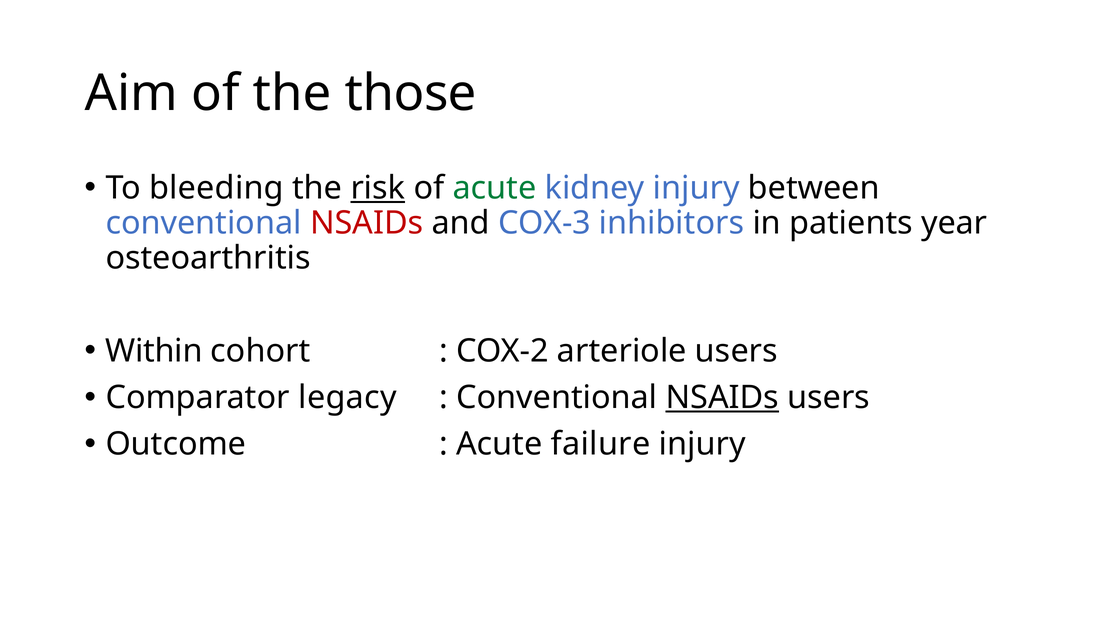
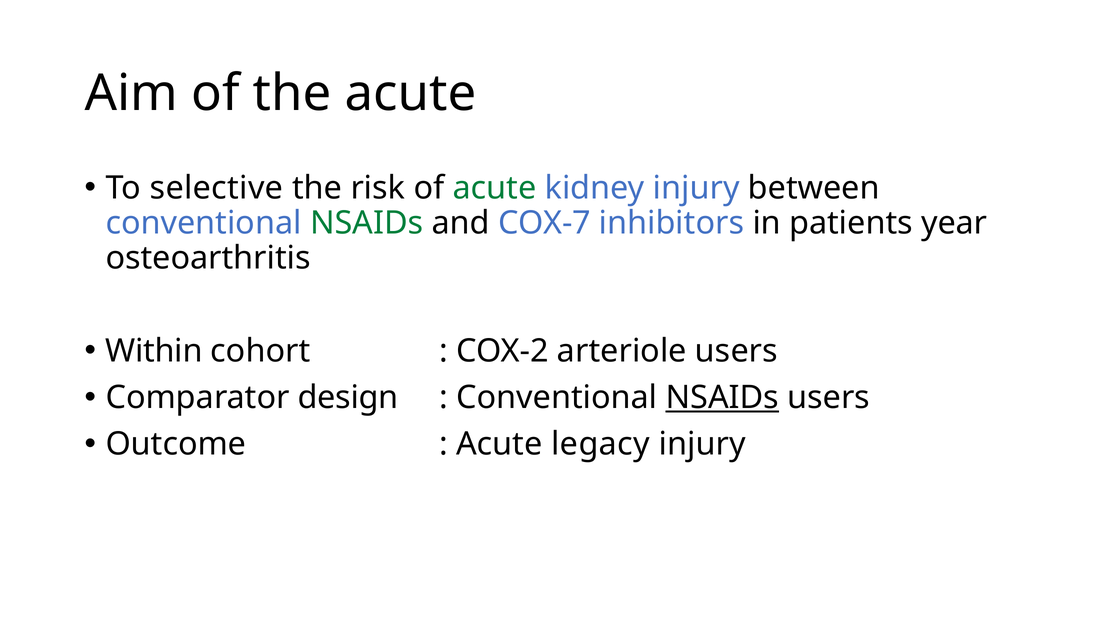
the those: those -> acute (411, 93)
bleeding: bleeding -> selective (216, 188)
risk underline: present -> none (378, 188)
NSAIDs colour: red -> green (367, 223)
COX-3: COX-3 -> COX-7 (544, 223)
legacy: legacy -> design (348, 398)
failure: failure -> legacy (601, 445)
